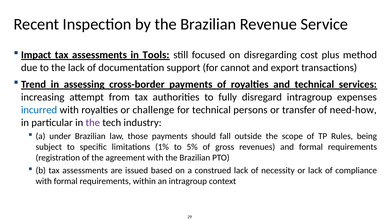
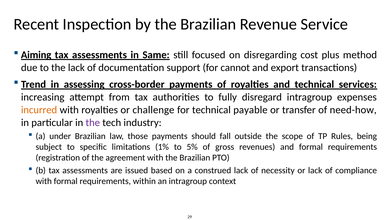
Impact: Impact -> Aiming (36, 55)
Tools: Tools -> Same (156, 55)
incurred colour: blue -> orange (39, 110)
persons: persons -> payable (250, 110)
